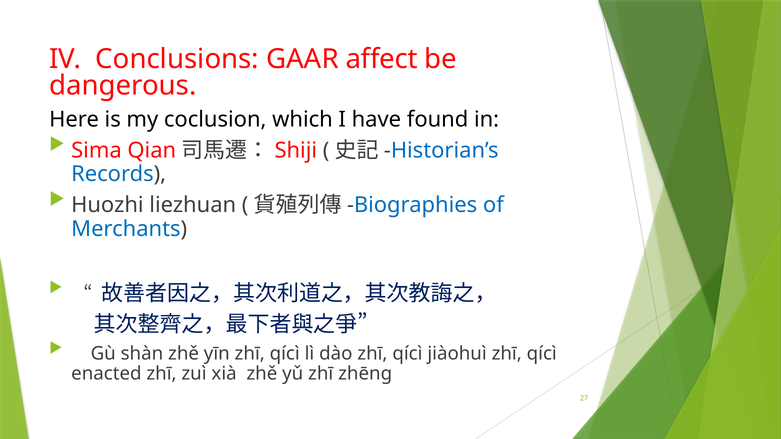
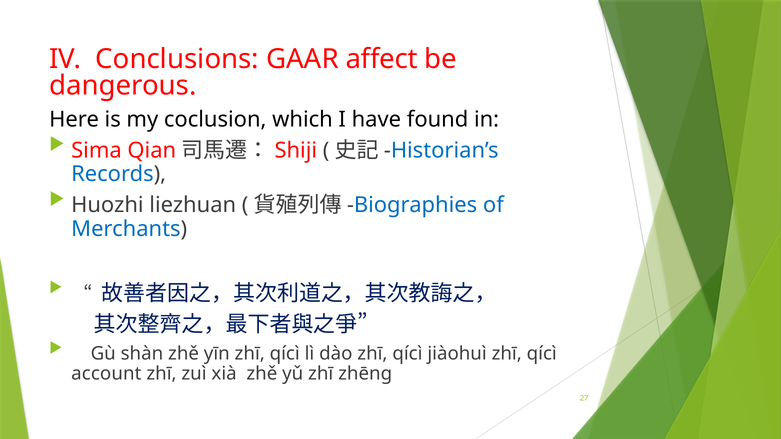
enacted: enacted -> account (106, 374)
